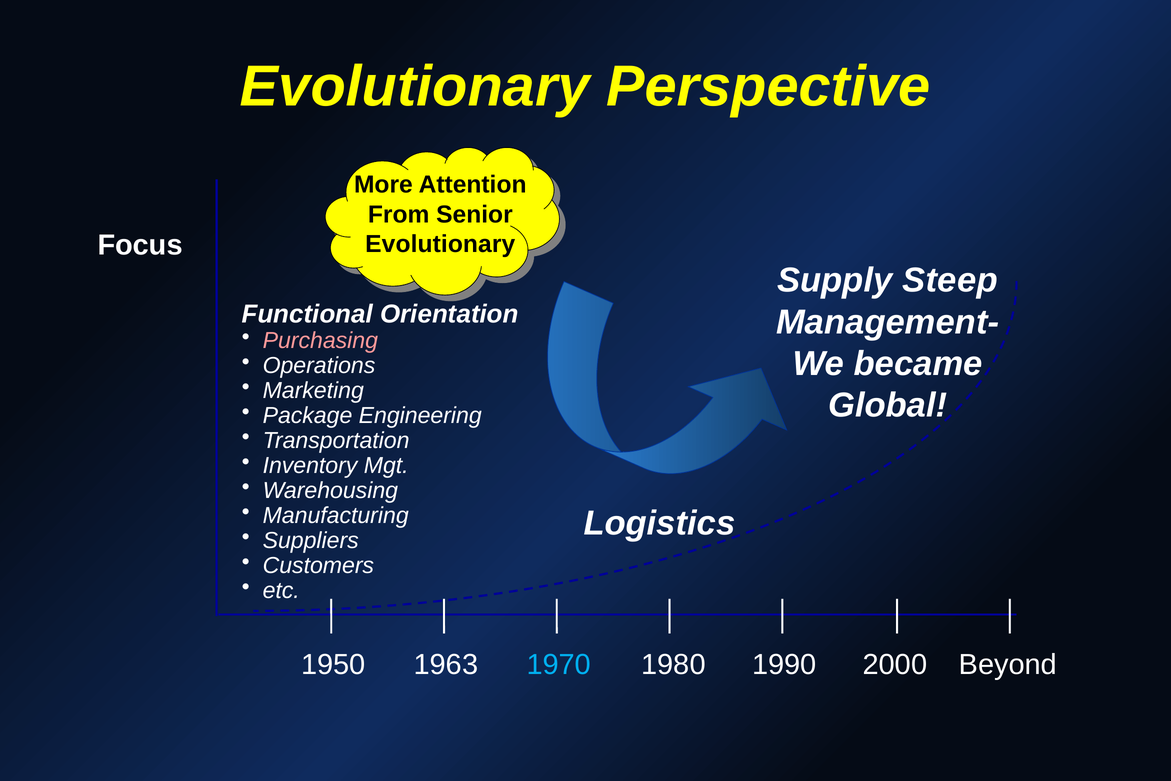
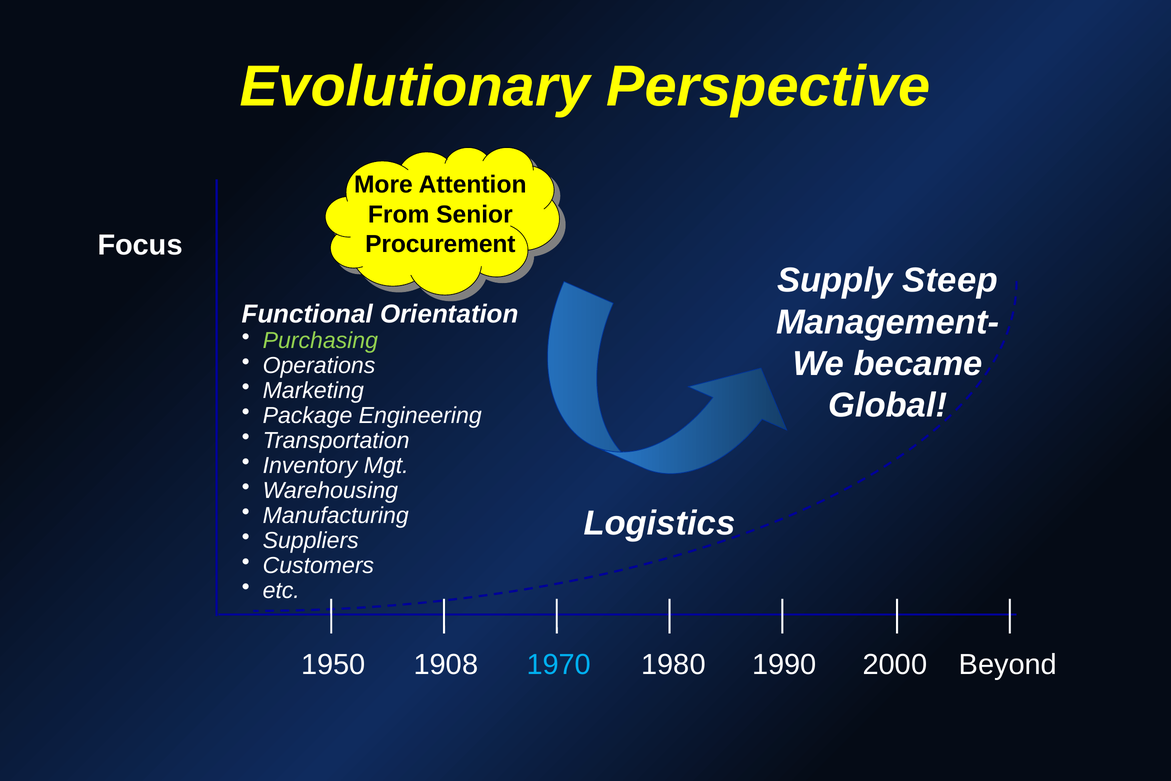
Evolutionary: Evolutionary -> Procurement (440, 244)
Purchasing colour: pink -> light green (320, 341)
1963: 1963 -> 1908 (446, 664)
